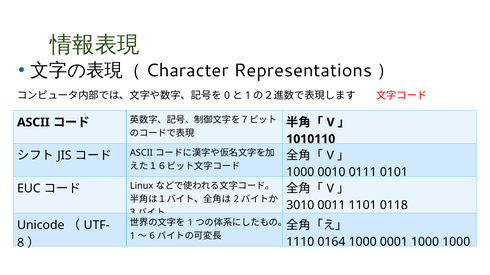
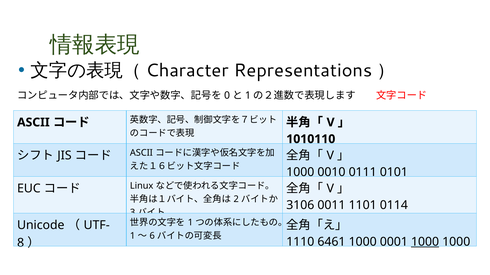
3010: 3010 -> 3106 (300, 206)
0118: 0118 -> 0114 (394, 206)
0164: 0164 -> 6461 (331, 242)
1000 underline: none -> present (425, 242)
